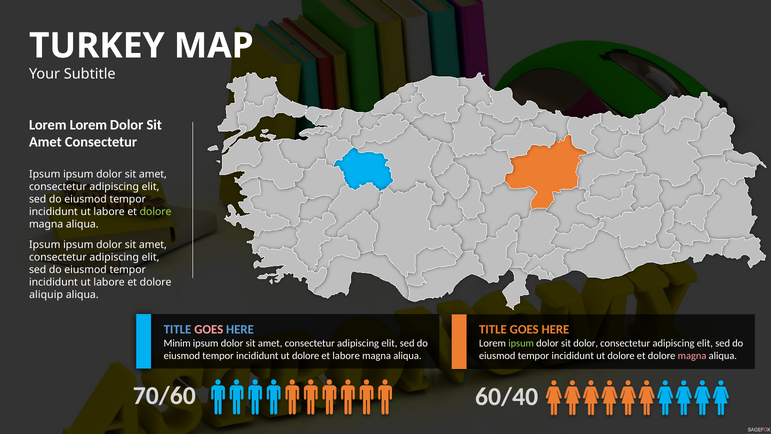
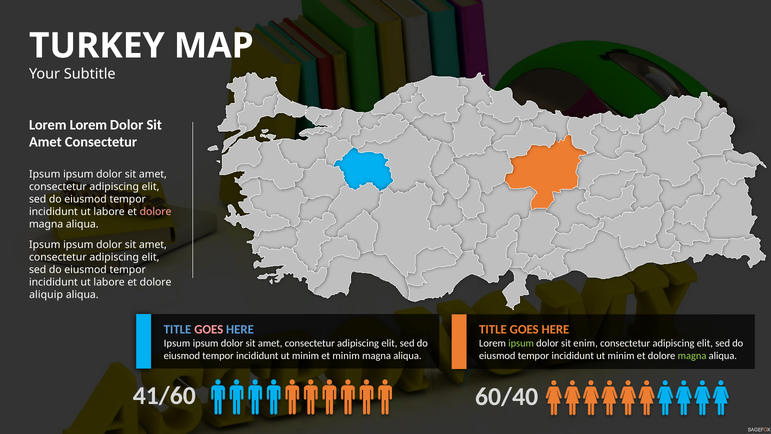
dolore colour: light green -> pink (156, 212)
Minim: Minim -> Ipsum (177, 343)
sit dolor: dolor -> enim (586, 343)
dolore: dolore -> minim (306, 355)
et labore: labore -> minim (346, 355)
dolore: dolore -> minim (621, 356)
magna colour: pink -> light green (692, 356)
70/60: 70/60 -> 41/60 (164, 396)
